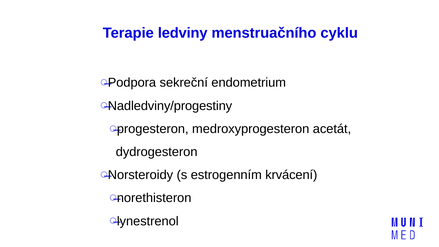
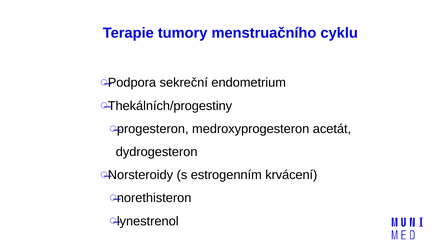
ledviny: ledviny -> tumory (183, 33)
Nadledviny/progestiny: Nadledviny/progestiny -> Thekálních/progestiny (170, 106)
